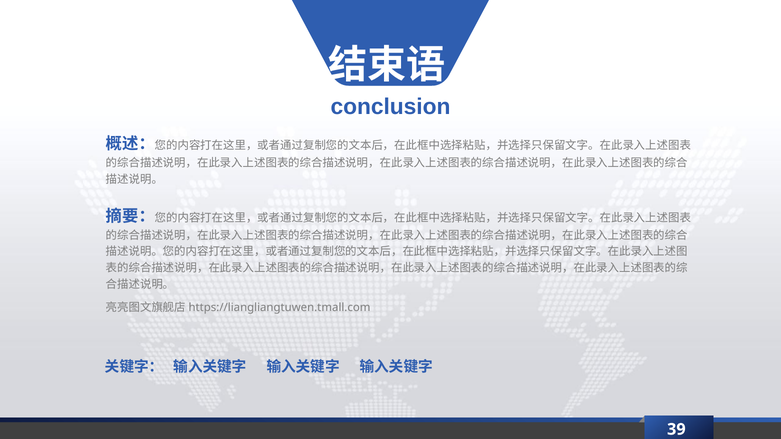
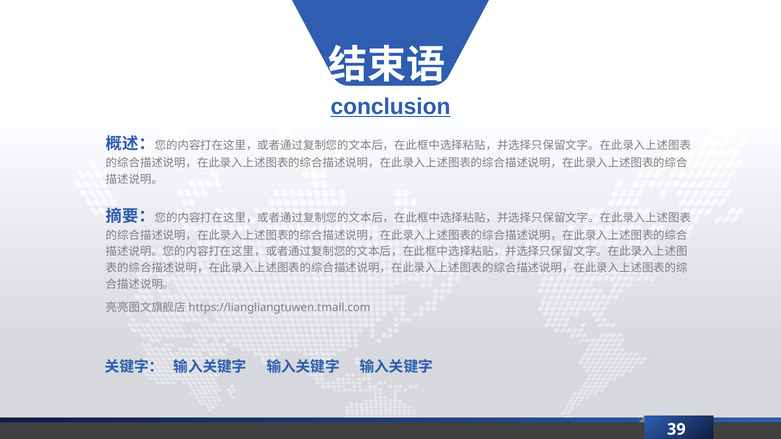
conclusion underline: none -> present (390, 107)
